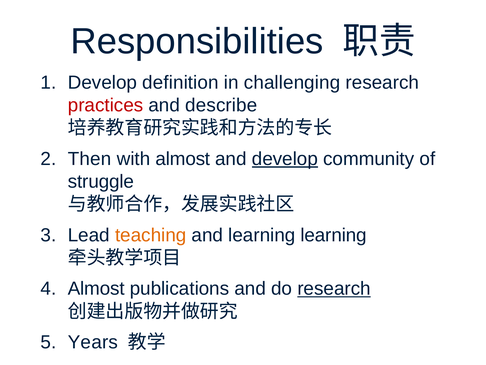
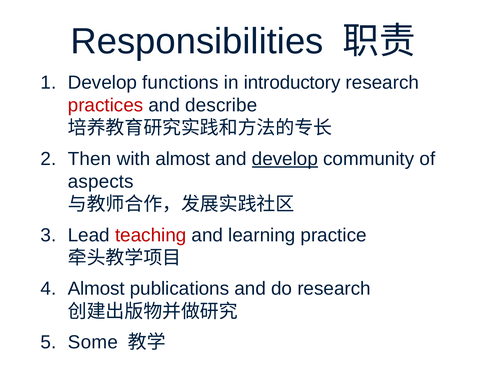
definition: definition -> functions (180, 82)
challenging: challenging -> introductory (292, 82)
struggle: struggle -> aspects (101, 181)
teaching colour: orange -> red (151, 235)
learning learning: learning -> practice (334, 235)
research underline: present -> none (334, 288)
Years: Years -> Some (93, 342)
